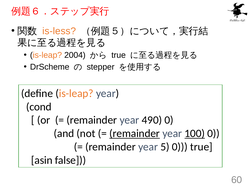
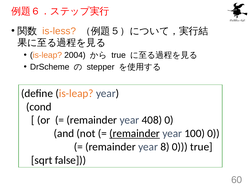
490: 490 -> 408 (152, 120)
100 underline: present -> none (195, 133)
5: 5 -> 8 (165, 146)
asin: asin -> sqrt (42, 160)
